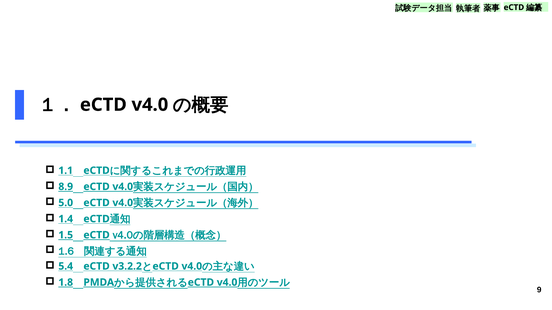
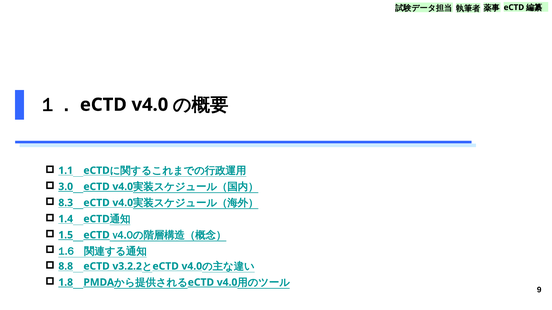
8.9: 8.9 -> 3.0 (66, 187)
5.0: 5.0 -> 8.3 (66, 203)
5.4: 5.4 -> 8.8 (66, 267)
